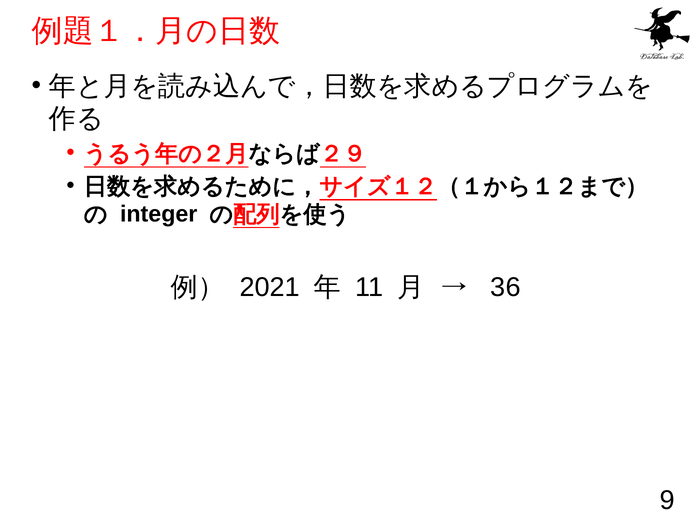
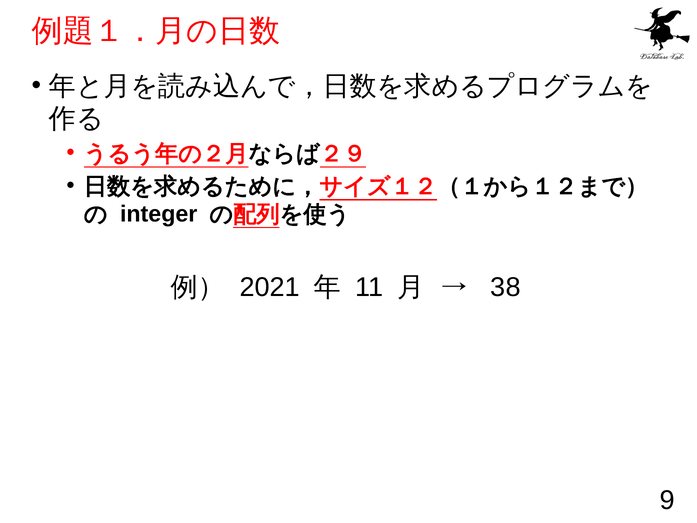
36: 36 -> 38 (506, 287)
